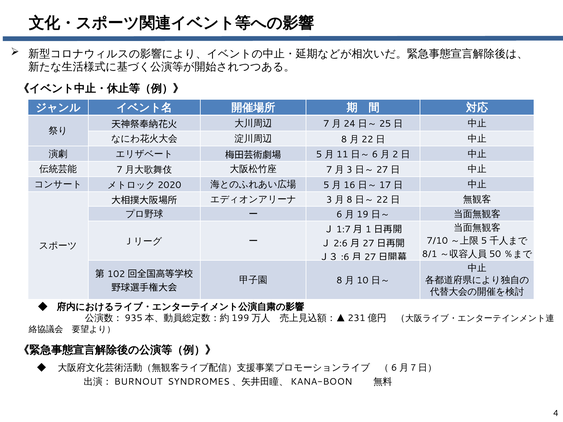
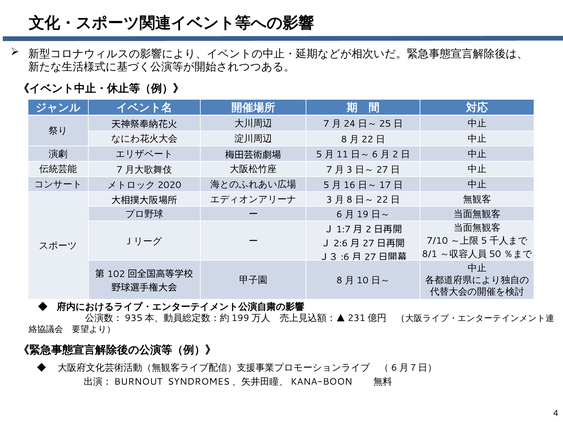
1: 1 -> 2 (368, 230)
